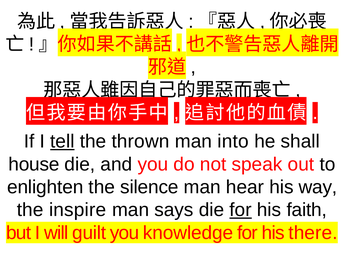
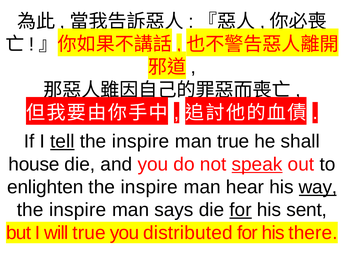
thrown: thrown -> inspire (141, 142)
man into: into -> true (233, 142)
speak underline: none -> present (257, 164)
silence: silence -> inspire (149, 187)
way underline: none -> present (318, 187)
faith: faith -> sent (307, 210)
will guilt: guilt -> true (89, 233)
knowledge: knowledge -> distributed (188, 233)
